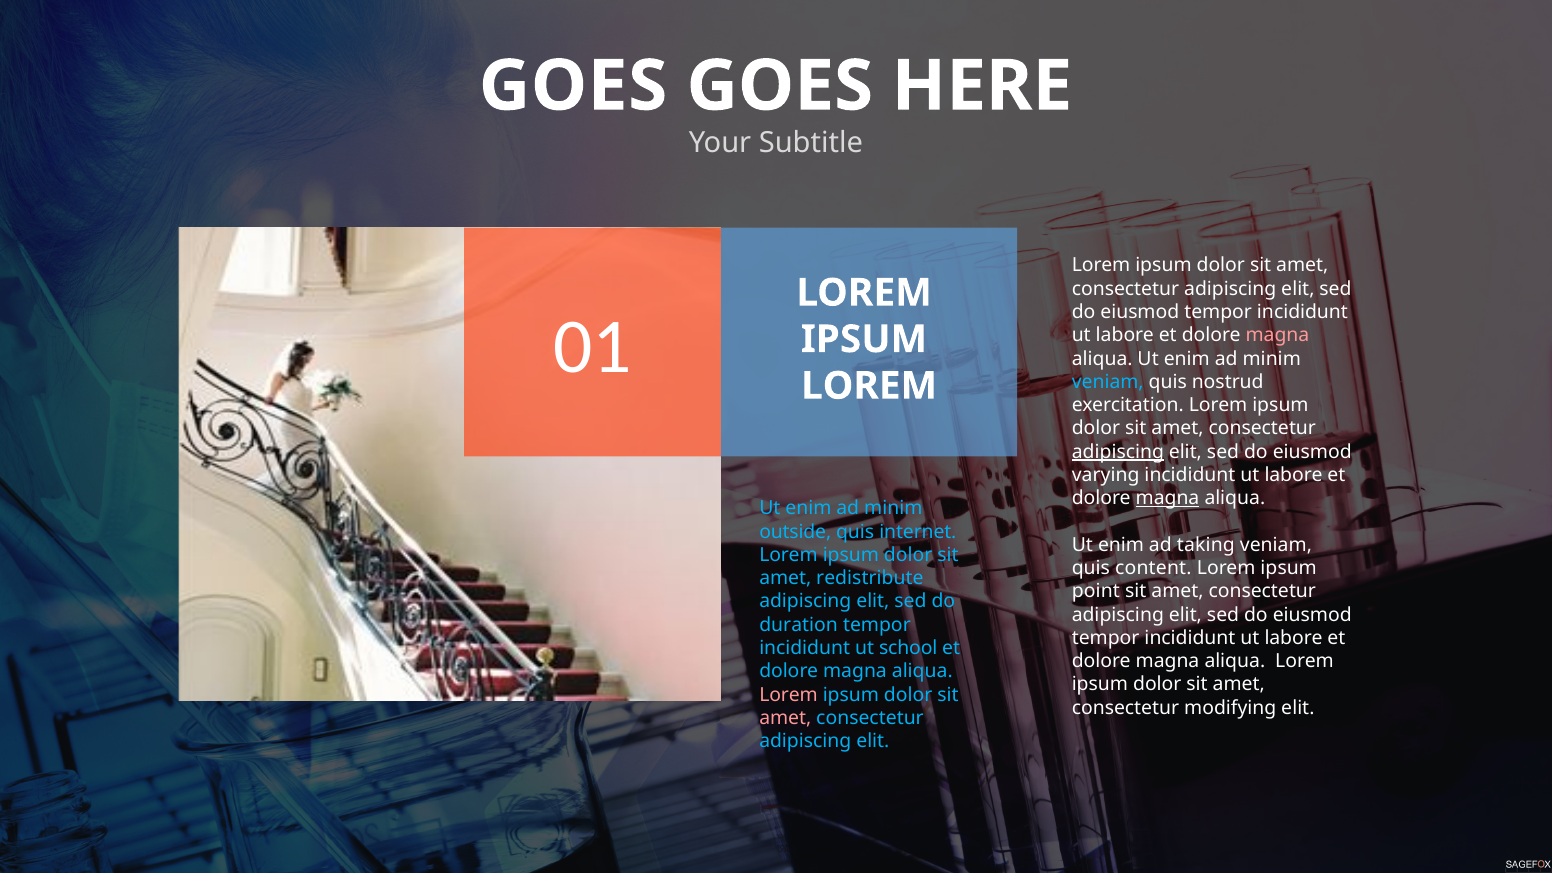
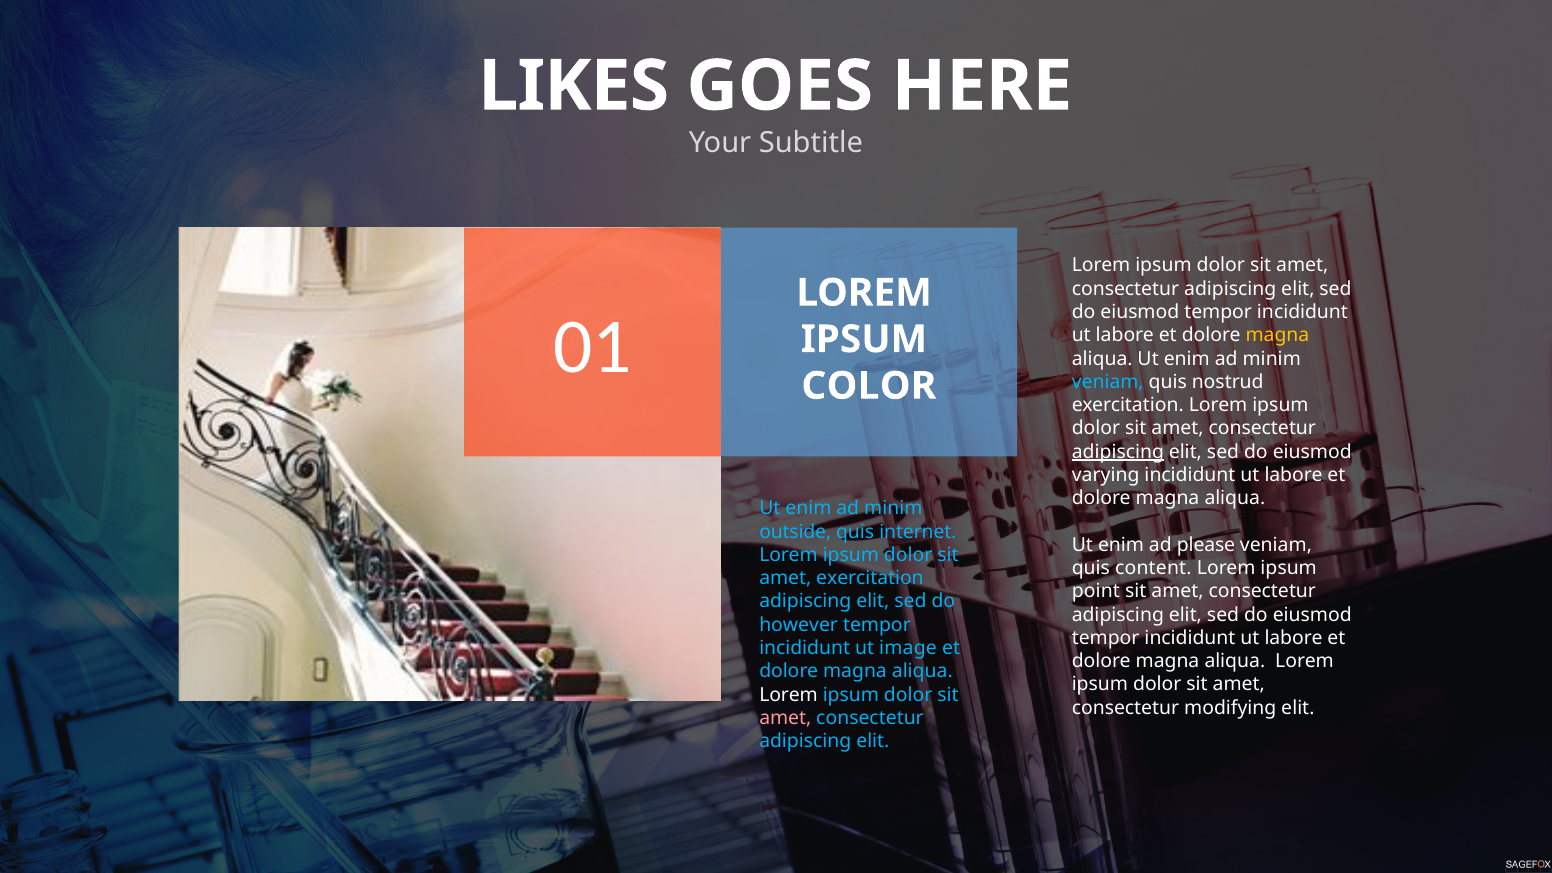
GOES: GOES -> LIKES (574, 86)
magna colour: pink -> yellow (1277, 335)
LOREM: LOREM -> COLOR (869, 386)
magna underline: present -> none (1168, 498)
taking: taking -> please (1206, 545)
amet redistribute: redistribute -> exercitation (870, 578)
duration: duration -> however (799, 625)
school: school -> image (908, 648)
Lorem colour: pink -> white (789, 695)
